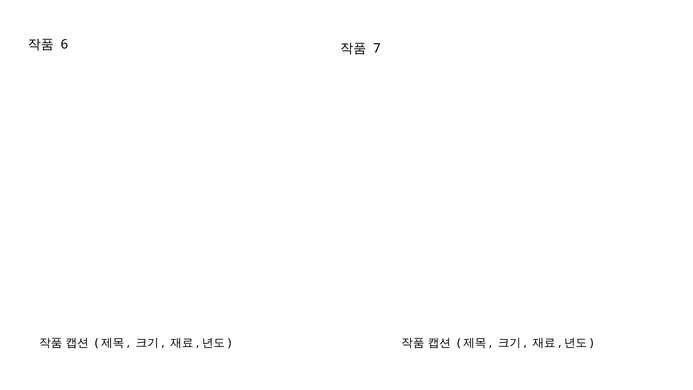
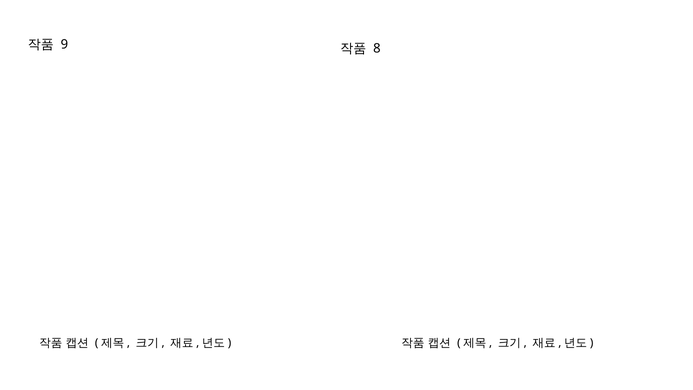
6: 6 -> 9 (64, 44)
7: 7 -> 8 (377, 48)
